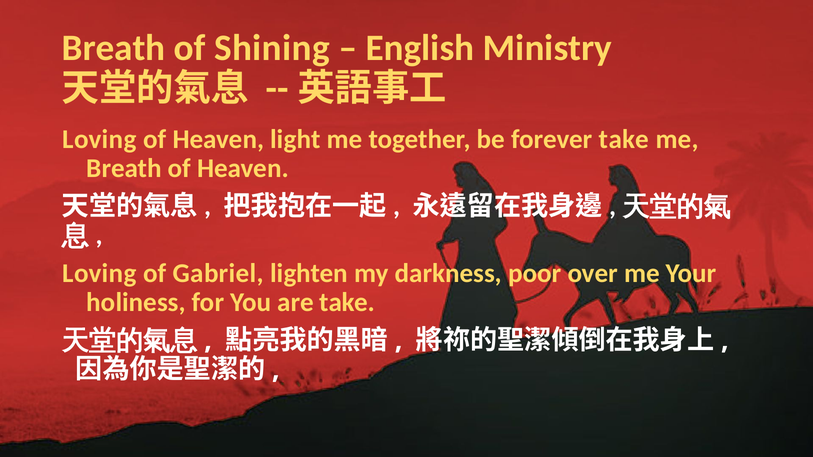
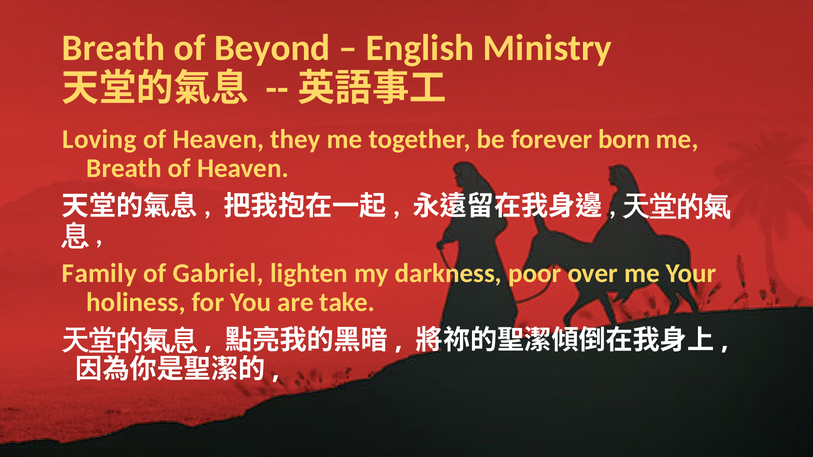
Shining: Shining -> Beyond (272, 48)
light: light -> they (295, 139)
forever take: take -> born (624, 139)
Loving: Loving -> Family (99, 273)
